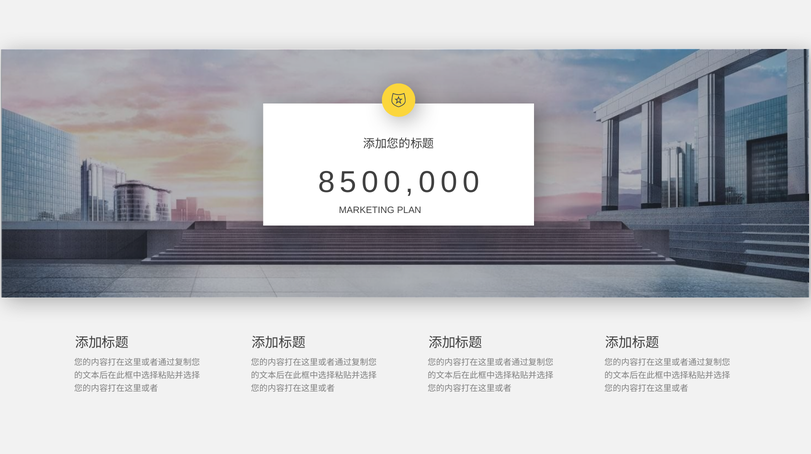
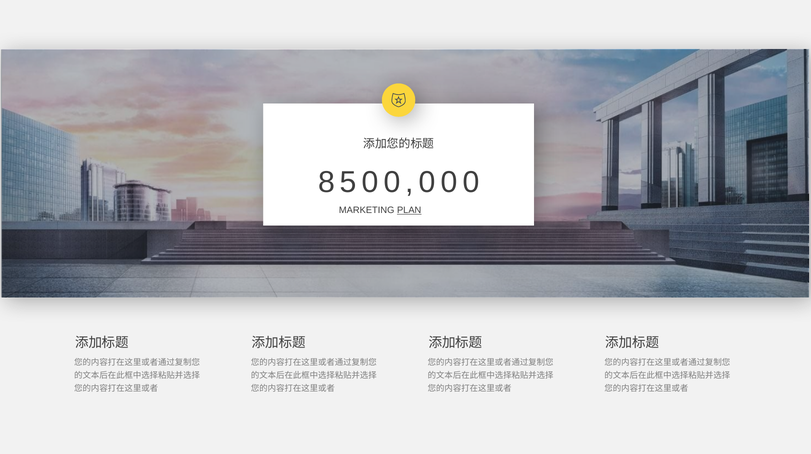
PLAN underline: none -> present (409, 210)
